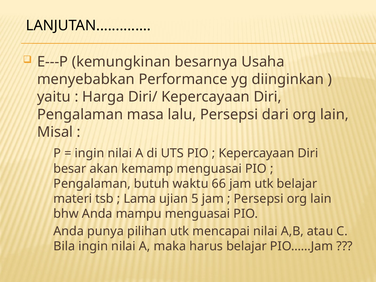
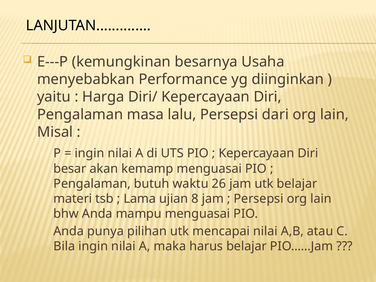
66: 66 -> 26 (219, 184)
5: 5 -> 8 (195, 199)
